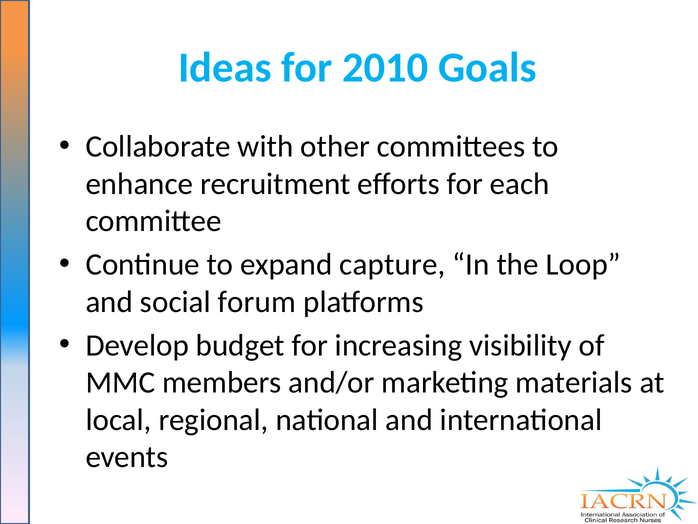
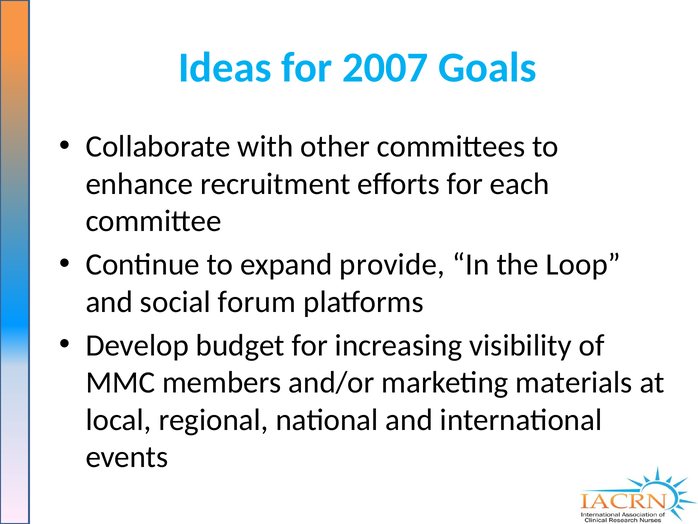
2010: 2010 -> 2007 (385, 68)
capture: capture -> provide (392, 264)
